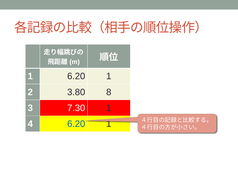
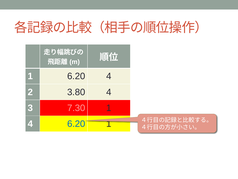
1 6.20 1: 1 -> 4 (109, 76)
3.80 8: 8 -> 4 (109, 92)
7.30 colour: white -> pink (76, 108)
